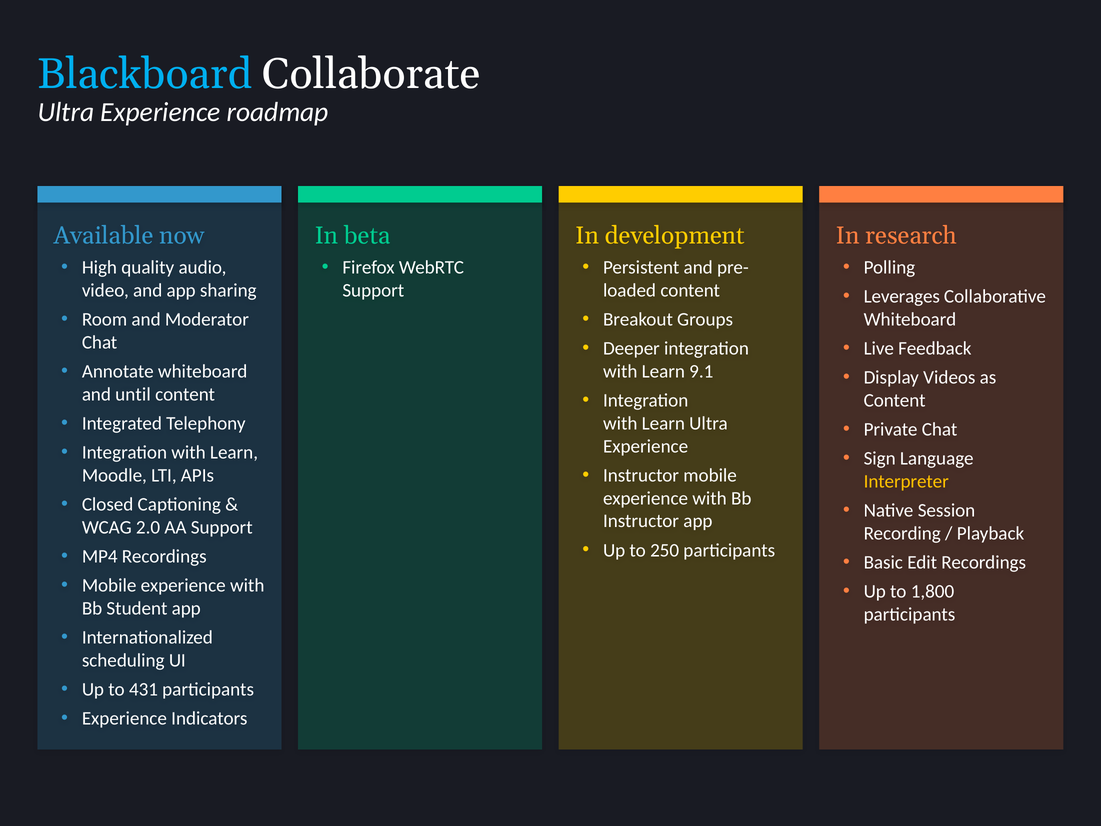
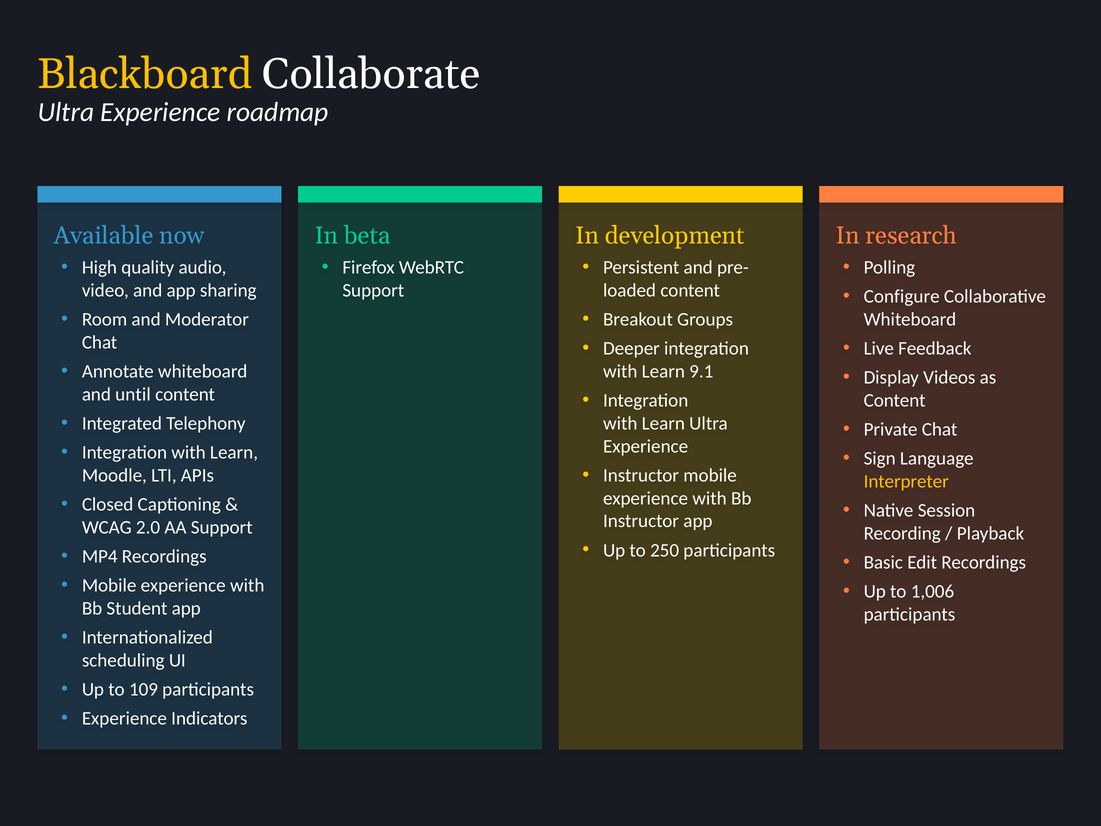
Blackboard colour: light blue -> yellow (145, 74)
Leverages: Leverages -> Configure (902, 296)
1,800: 1,800 -> 1,006 (933, 591)
431: 431 -> 109 (143, 689)
